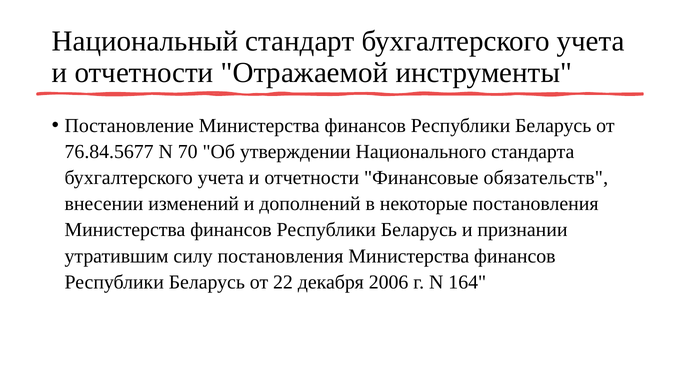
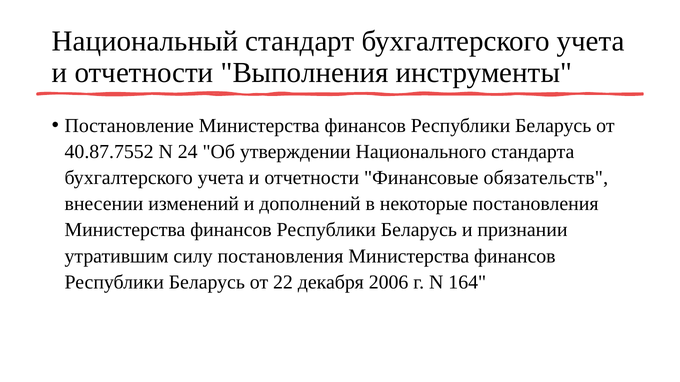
Отражаемой: Отражаемой -> Выполнения (305, 73)
76.84.5677: 76.84.5677 -> 40.87.7552 (109, 152)
70: 70 -> 24 (188, 152)
